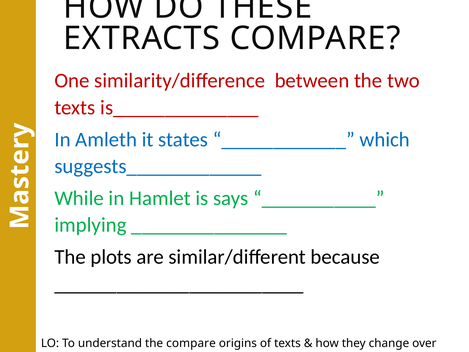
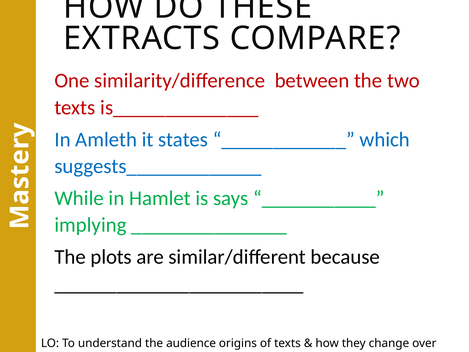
the compare: compare -> audience (191, 343)
